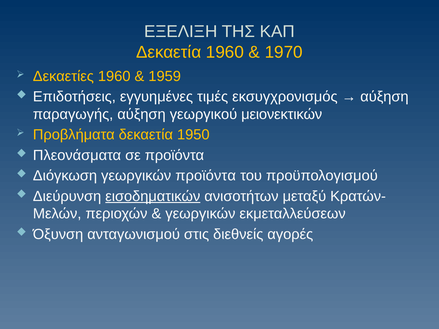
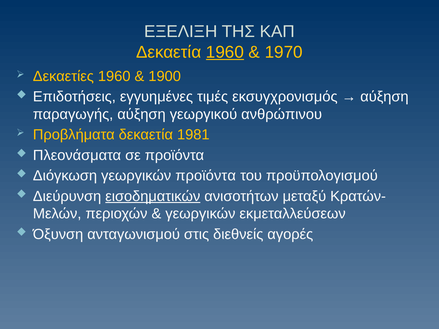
1960 underline: none -> present (225, 52)
1959: 1959 -> 1900 (165, 76)
μειονεκτικών: μειονεκτικών -> ανθρώπινου (282, 114)
1950: 1950 -> 1981 (193, 135)
